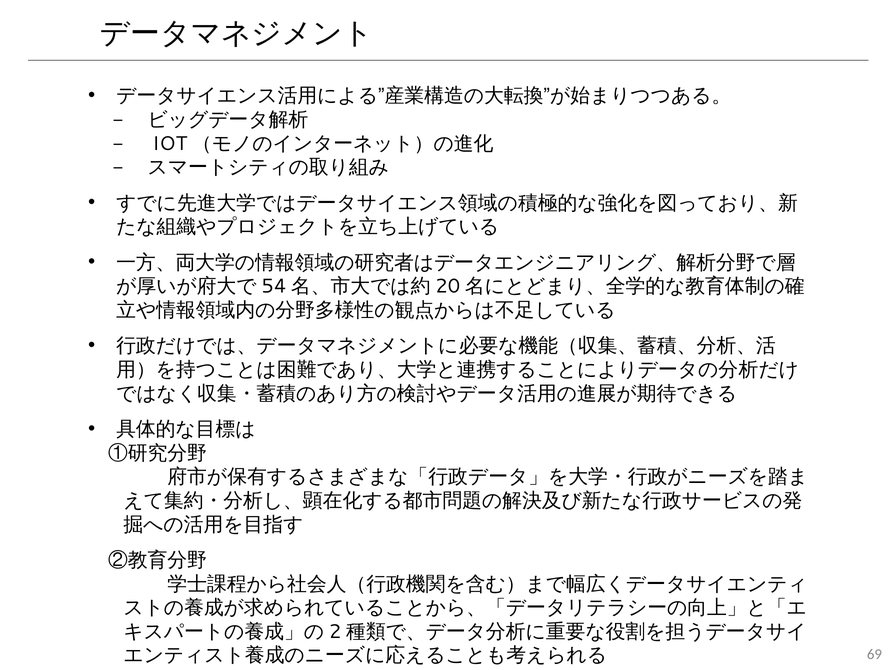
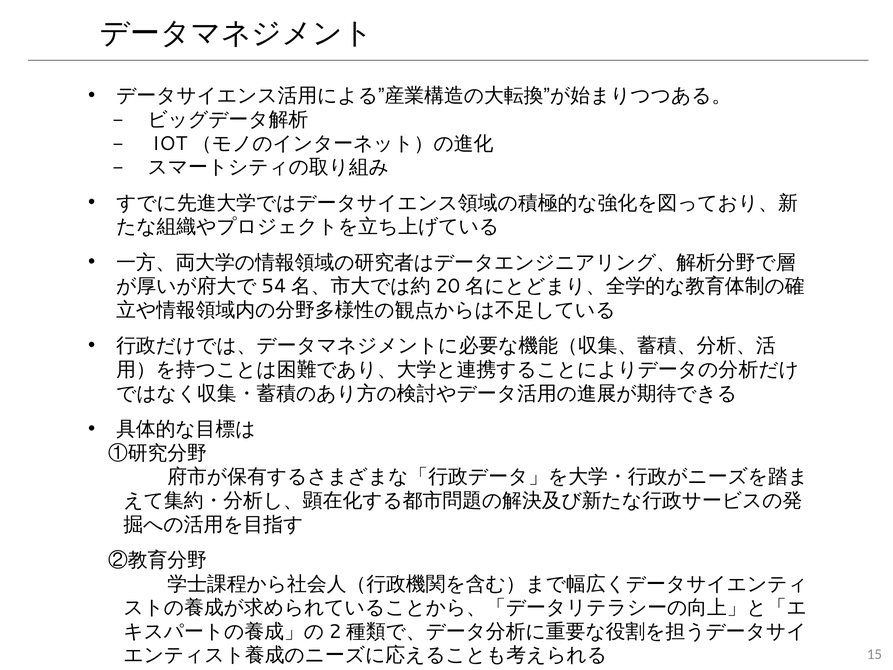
69: 69 -> 15 (874, 654)
